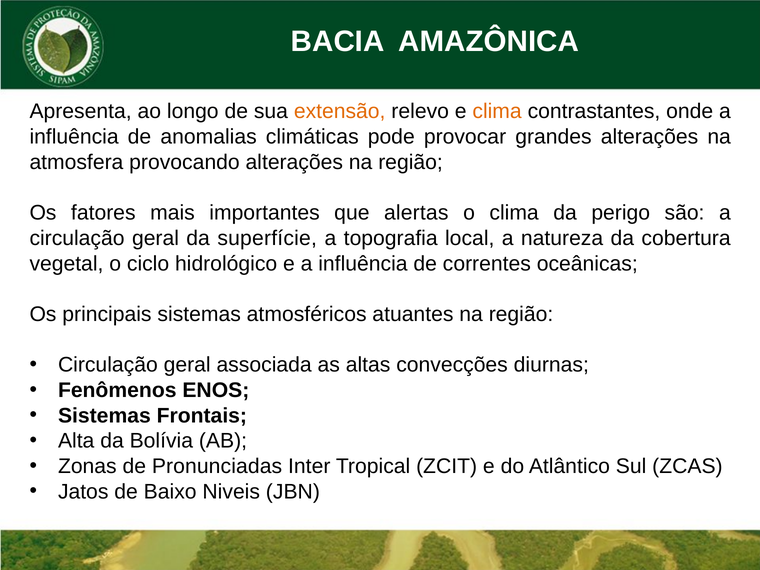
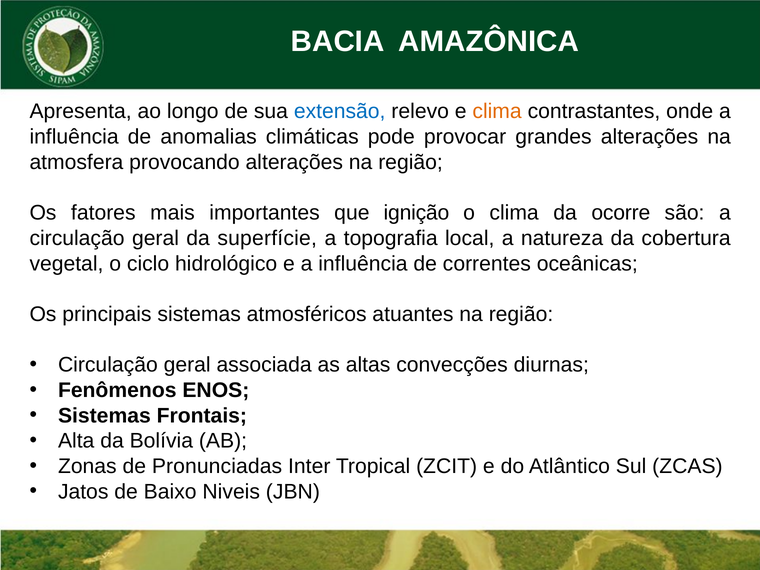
extensão colour: orange -> blue (340, 112)
alertas: alertas -> ignição (416, 213)
perigo: perigo -> ocorre (621, 213)
